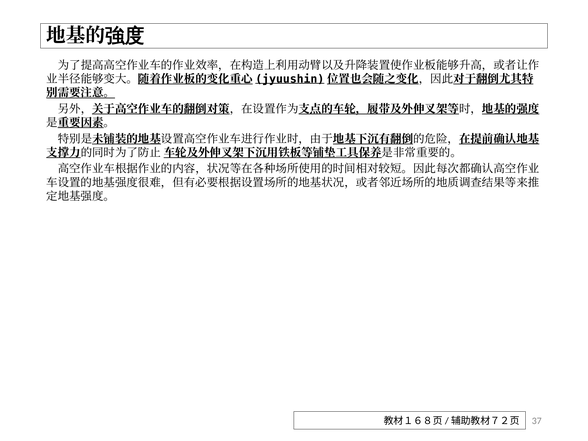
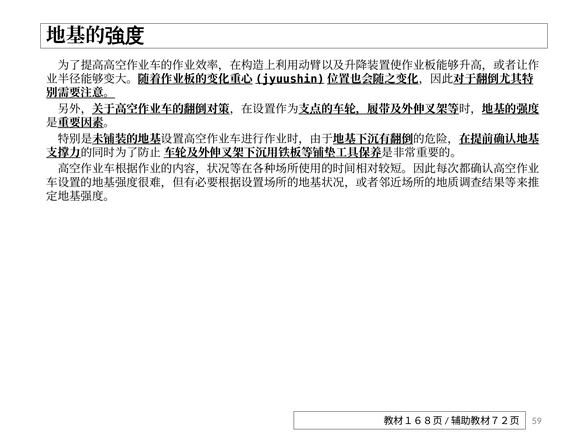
37: 37 -> 59 (537, 421)
